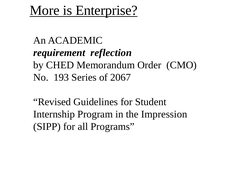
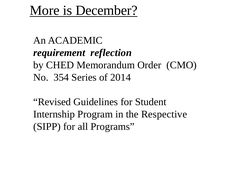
Enterprise: Enterprise -> December (107, 10)
193: 193 -> 354 (61, 77)
2067: 2067 -> 2014 (121, 77)
Impression: Impression -> Respective (164, 114)
